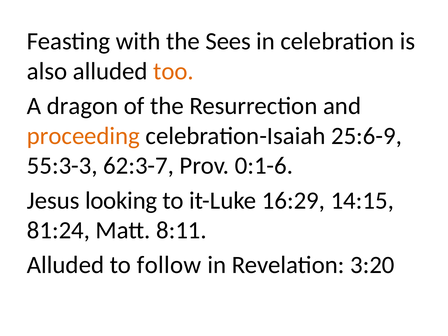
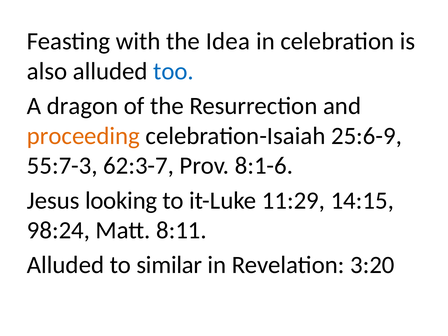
Sees: Sees -> Idea (228, 41)
too colour: orange -> blue (174, 71)
55:3-3: 55:3-3 -> 55:7-3 (62, 166)
0:1-6: 0:1-6 -> 8:1-6 (264, 166)
16:29: 16:29 -> 11:29 (294, 200)
81:24: 81:24 -> 98:24 (58, 230)
follow: follow -> similar (169, 265)
